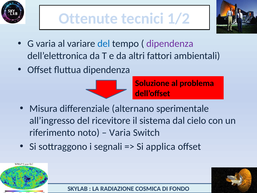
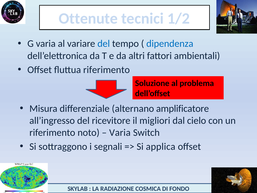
dipendenza colour: purple -> blue (170, 44)
fluttua dipendenza: dipendenza -> riferimento (107, 70)
sperimentale: sperimentale -> amplificatore (183, 108)
sistema: sistema -> migliori (155, 120)
